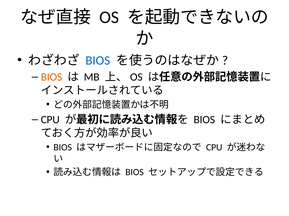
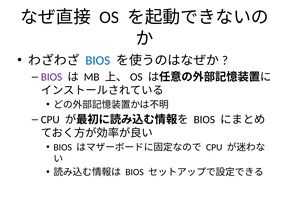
BIOS colour: orange -> purple (52, 77)
